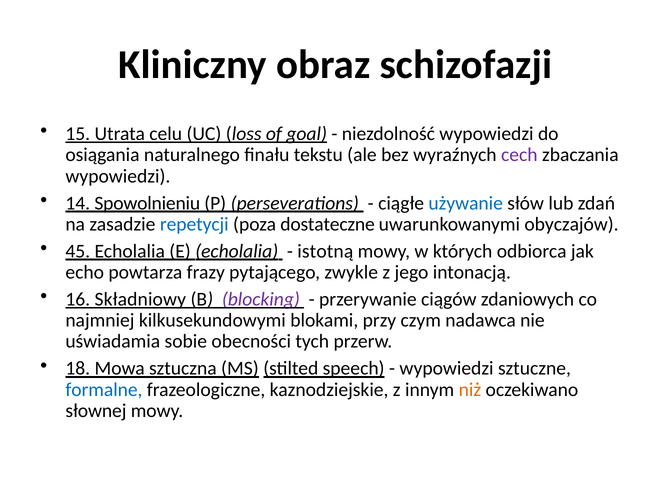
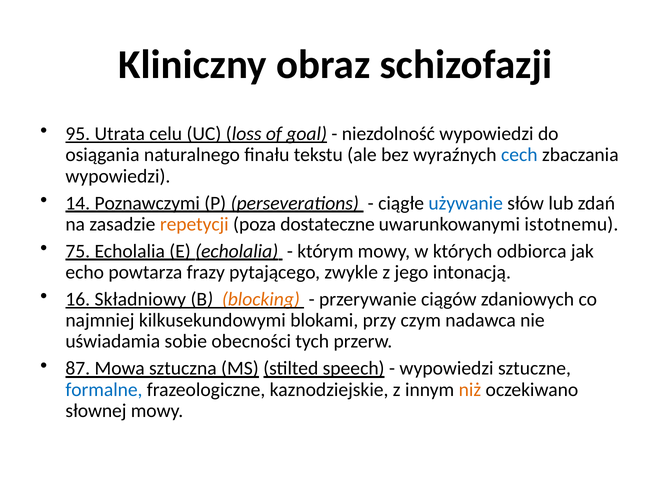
15: 15 -> 95 (78, 134)
cech colour: purple -> blue (519, 155)
Spowolnieniu: Spowolnieniu -> Poznawczymi (147, 203)
repetycji colour: blue -> orange (194, 224)
obyczajów: obyczajów -> istotnemu (571, 224)
45: 45 -> 75 (78, 251)
istotną: istotną -> którym (325, 251)
blocking colour: purple -> orange (261, 299)
18: 18 -> 87 (78, 369)
